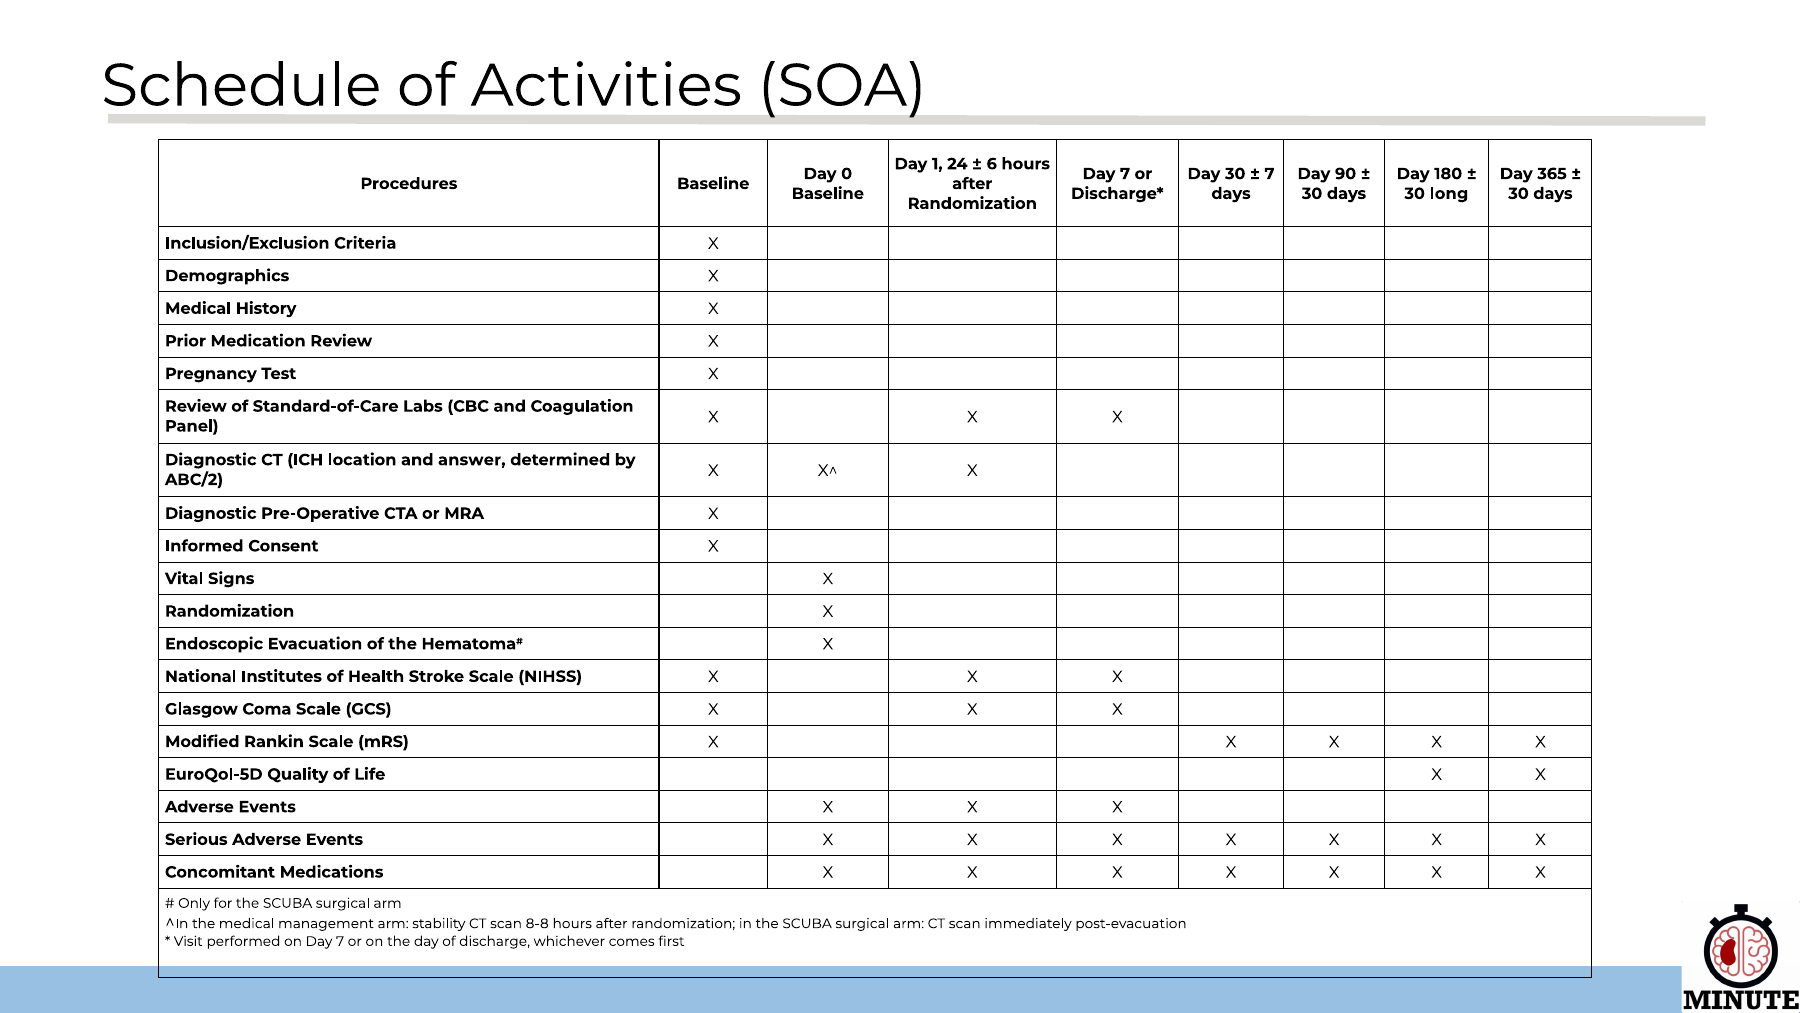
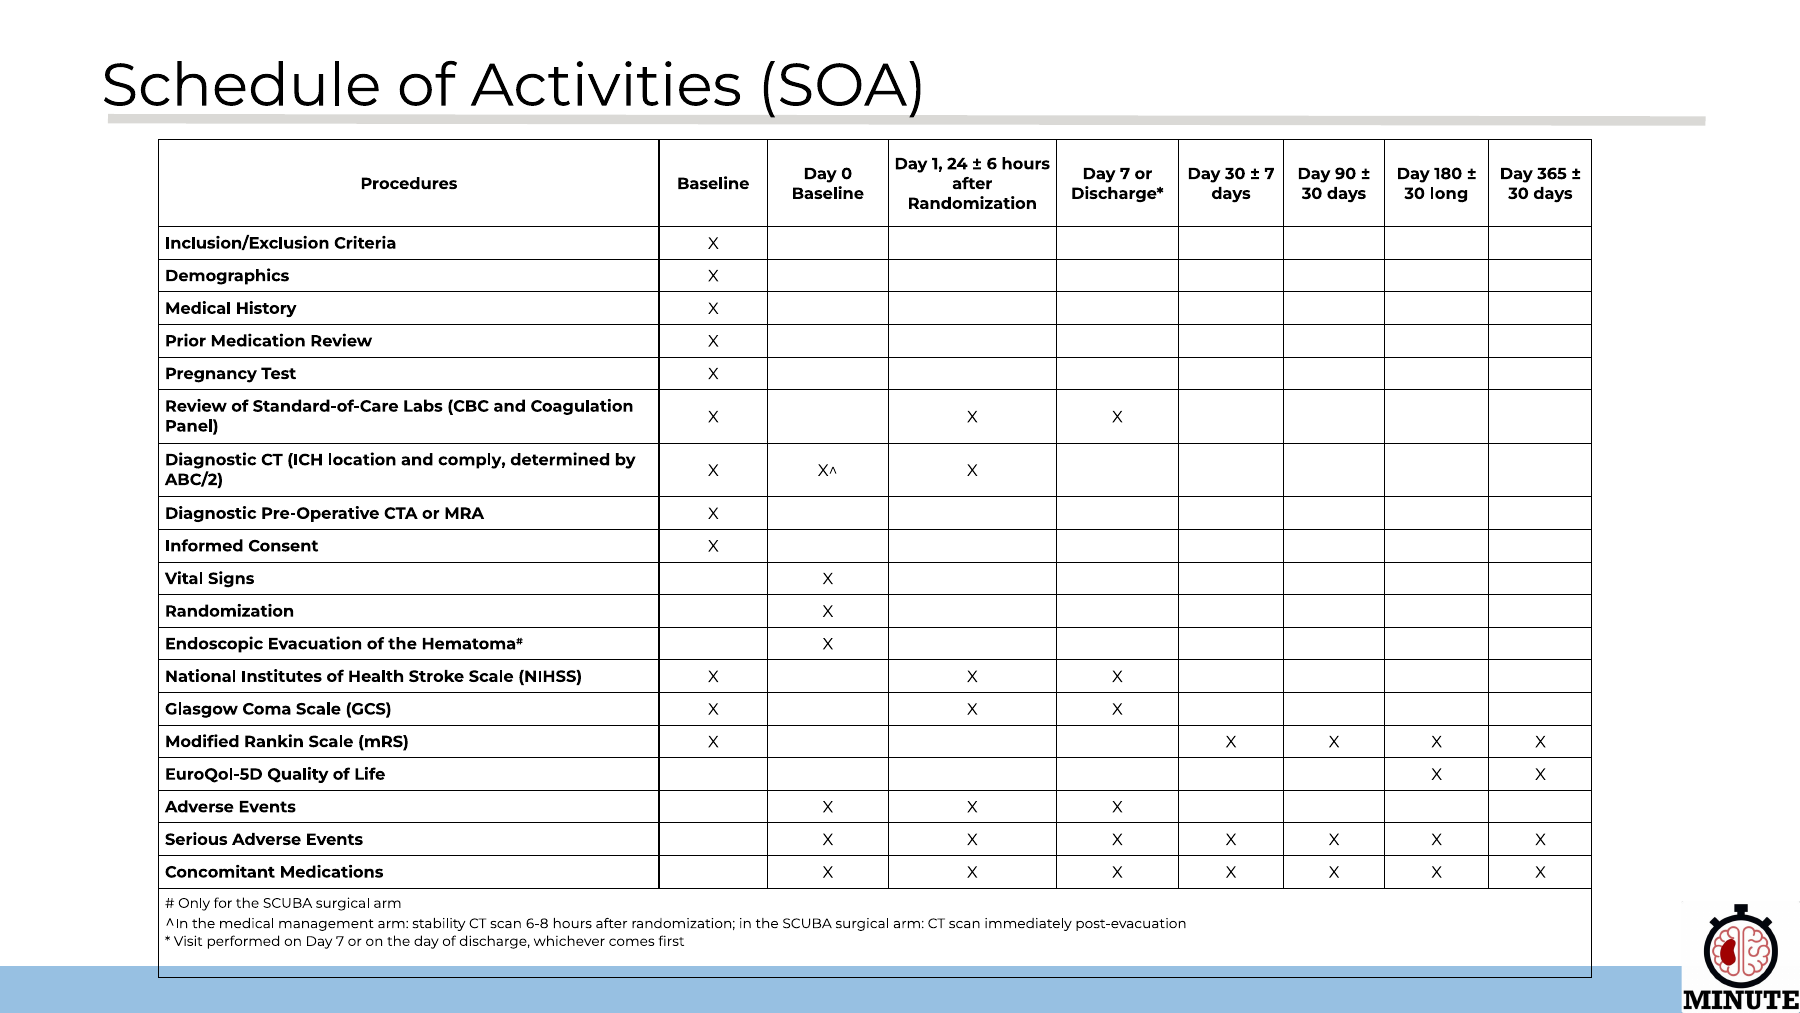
answer: answer -> comply (472, 460)
8-8: 8-8 -> 6-8 (537, 923)
